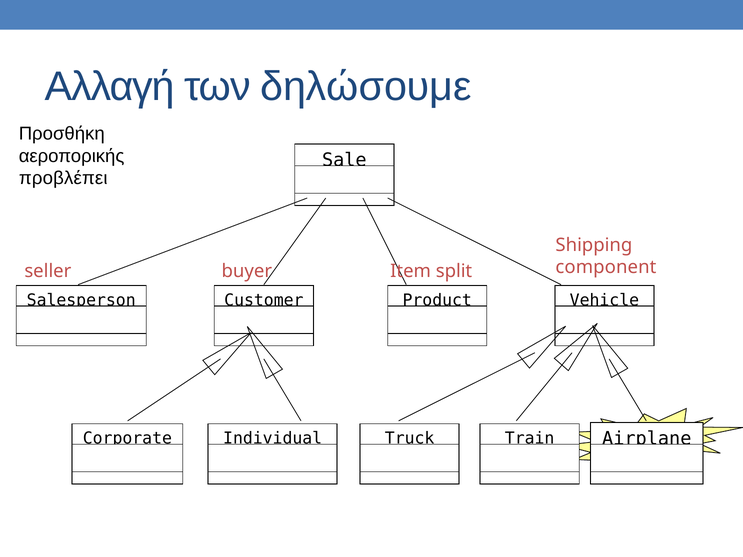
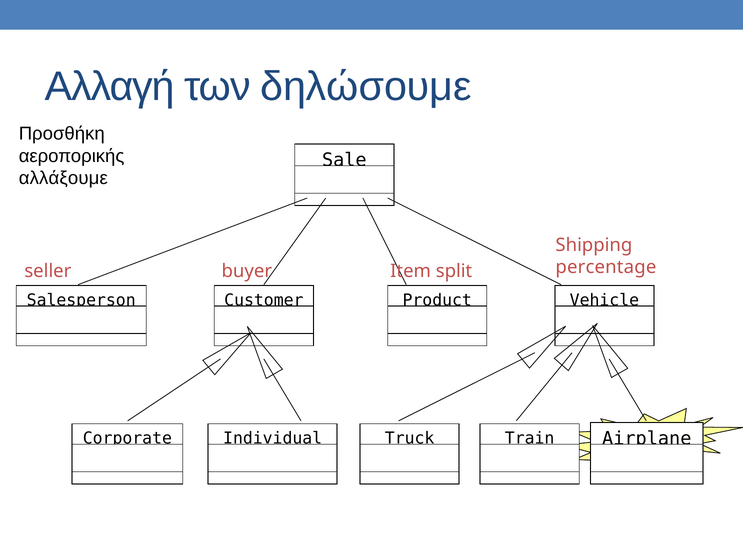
προβλέπει: προβλέπει -> αλλάξουμε (63, 178)
component: component -> percentage (606, 267)
